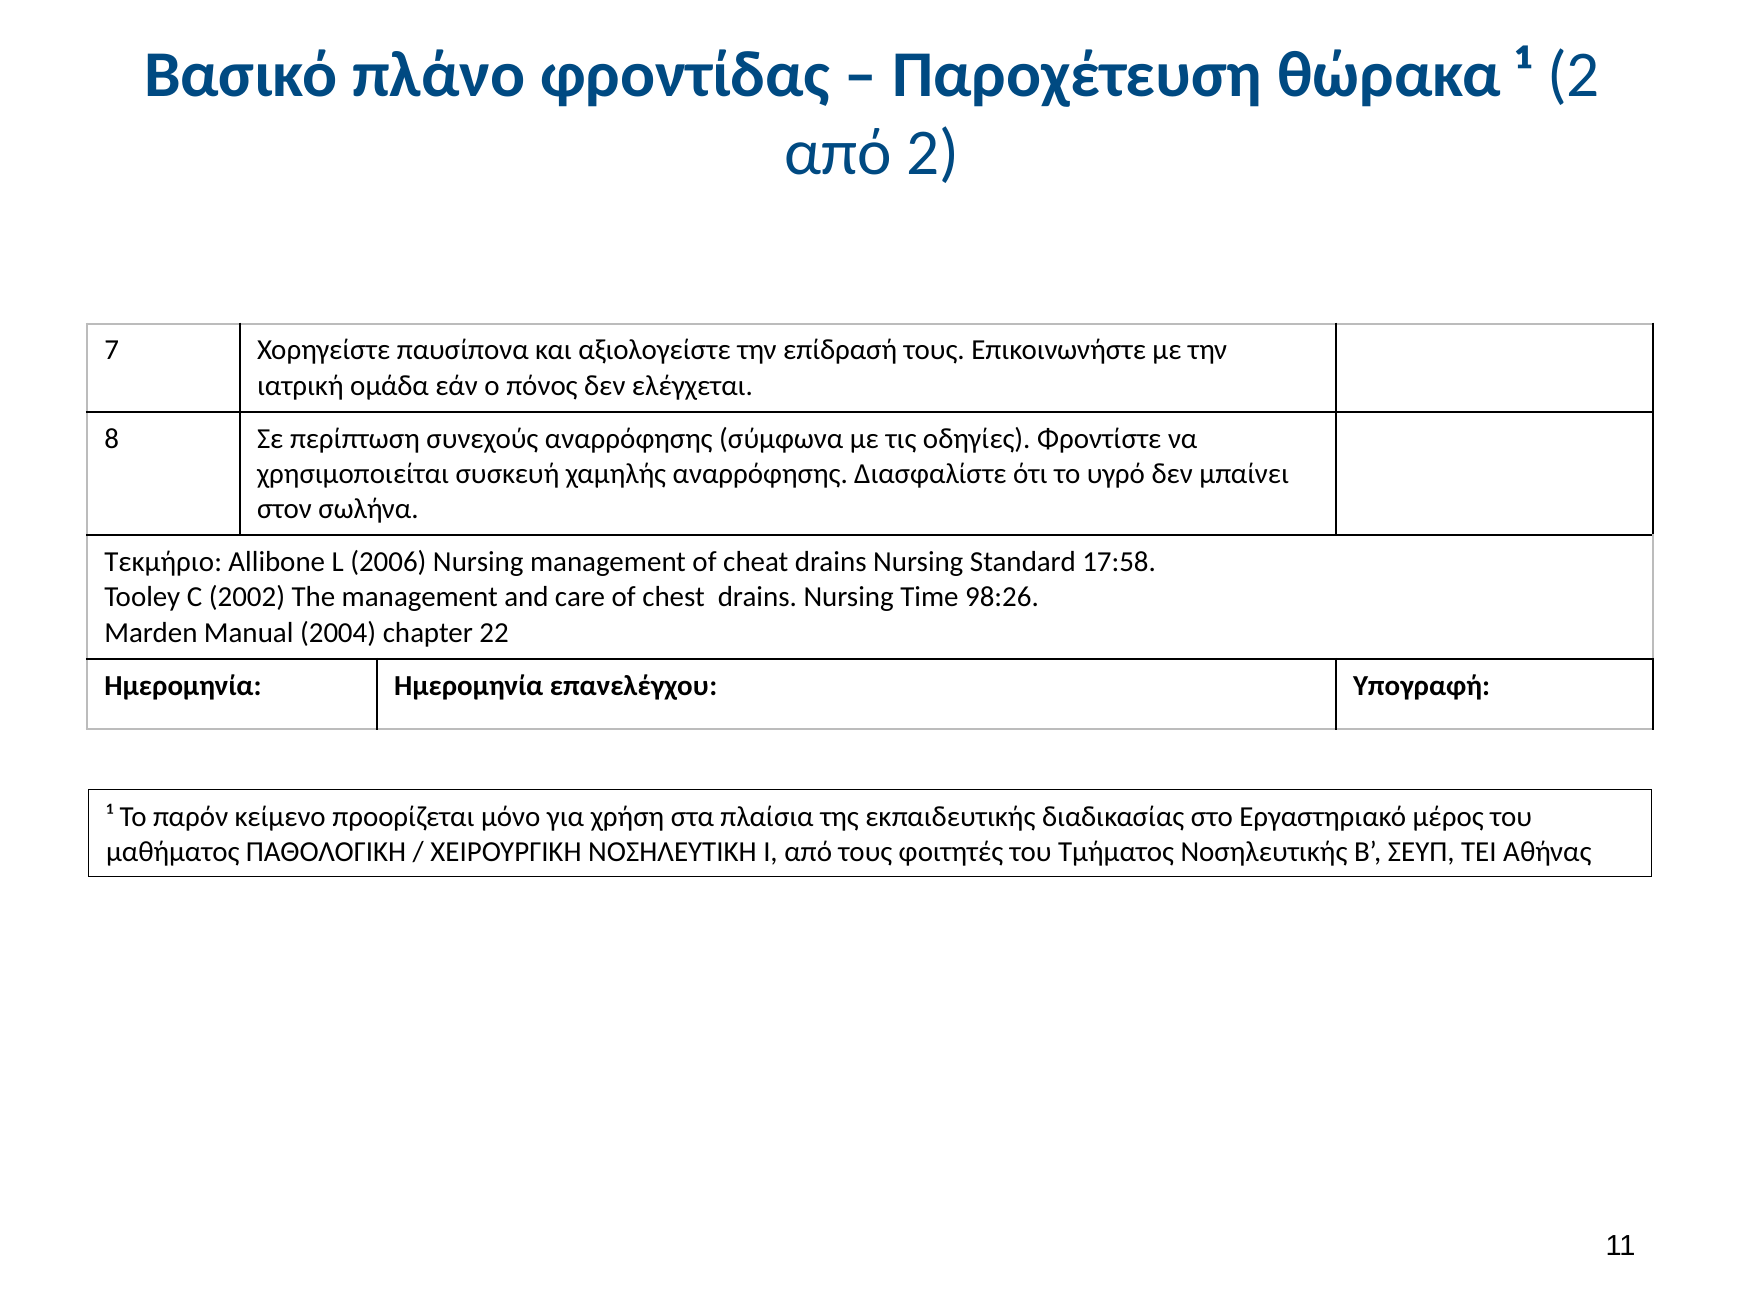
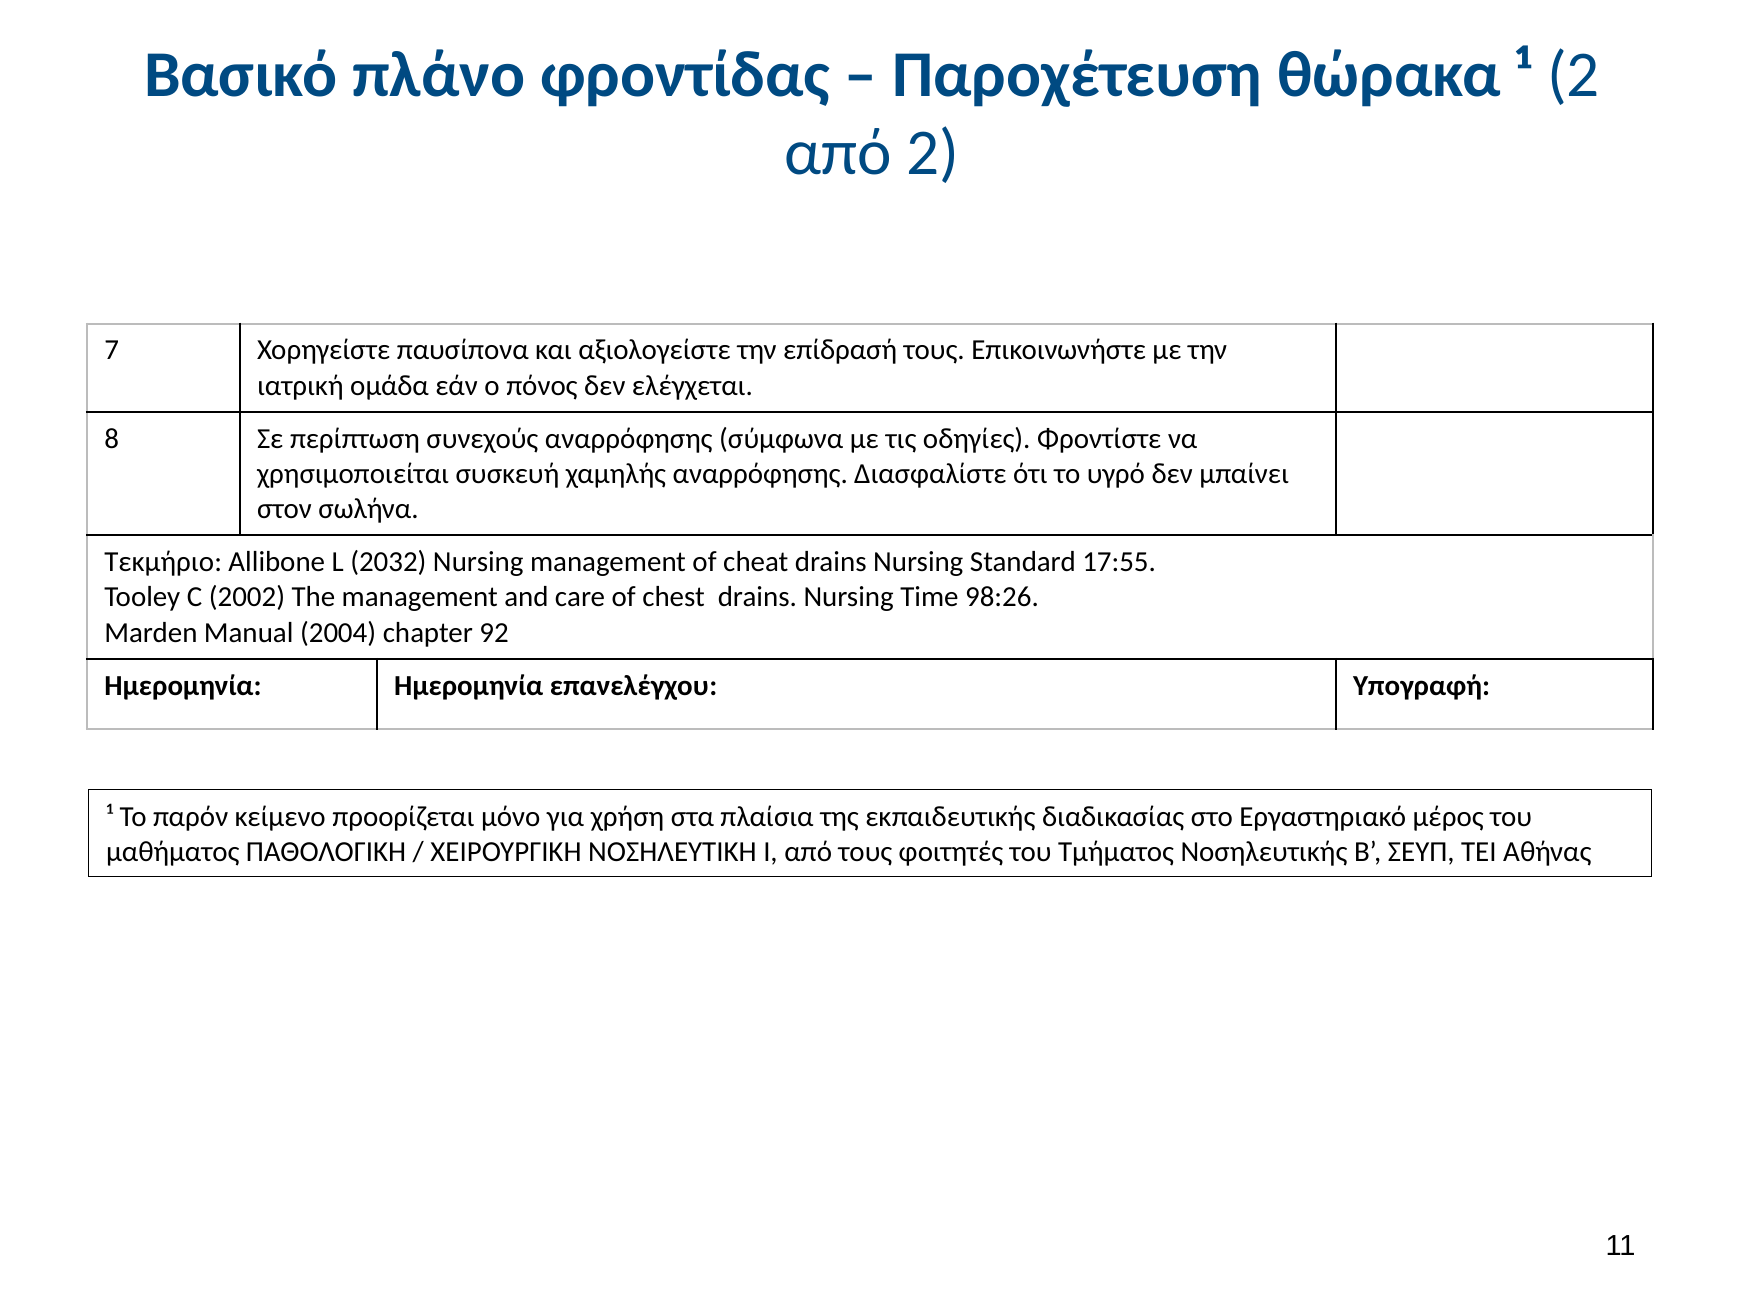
2006: 2006 -> 2032 (388, 562)
17:58: 17:58 -> 17:55 (1119, 562)
22: 22 -> 92 (494, 633)
